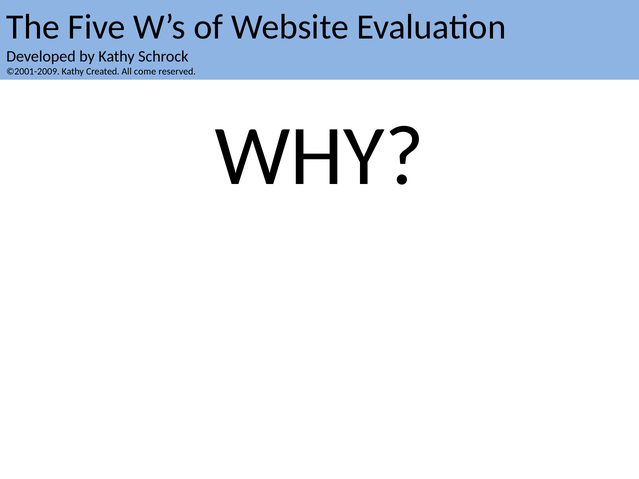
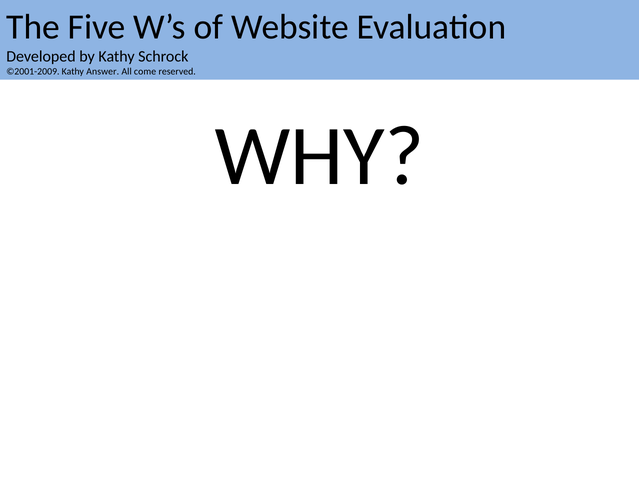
Created: Created -> Answer (103, 71)
